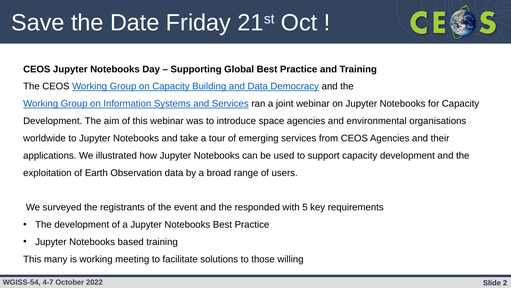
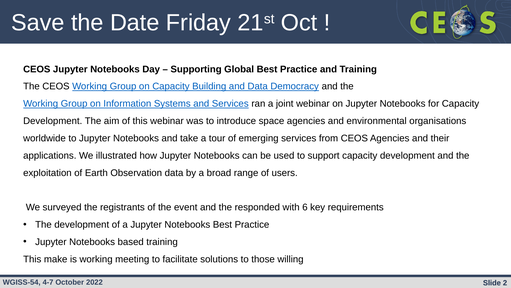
5: 5 -> 6 (305, 207)
many: many -> make (56, 259)
